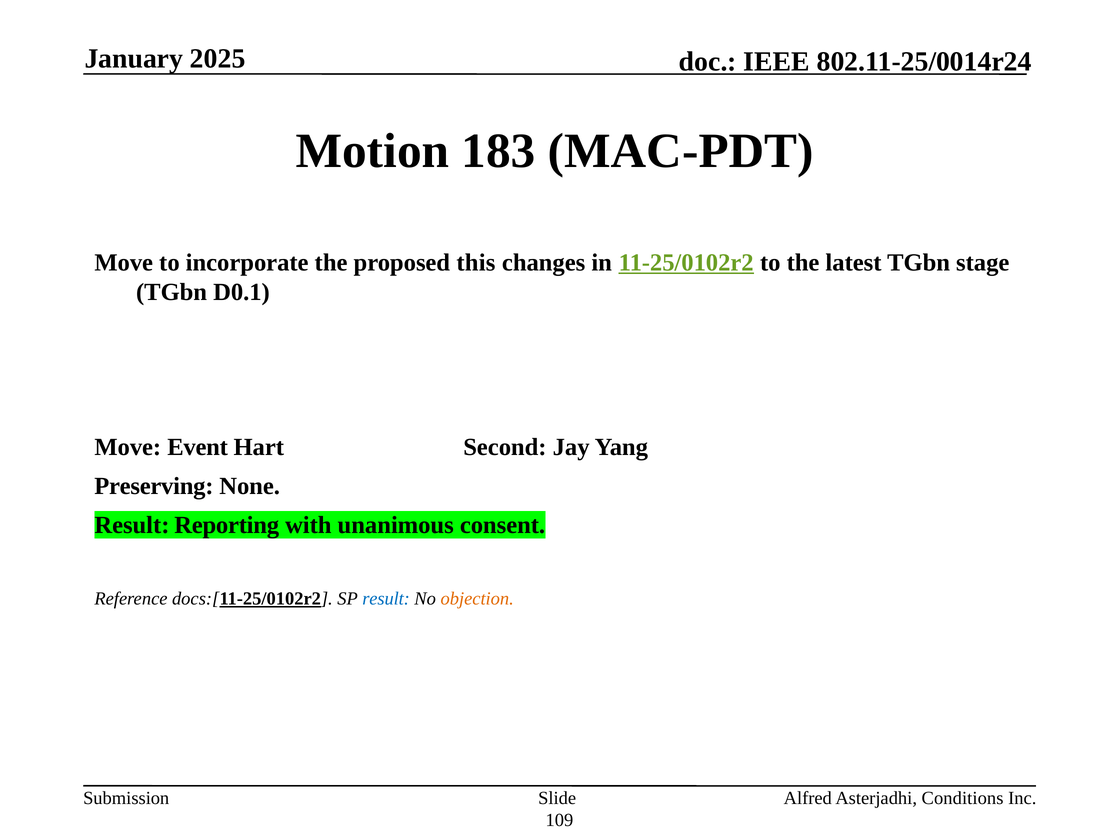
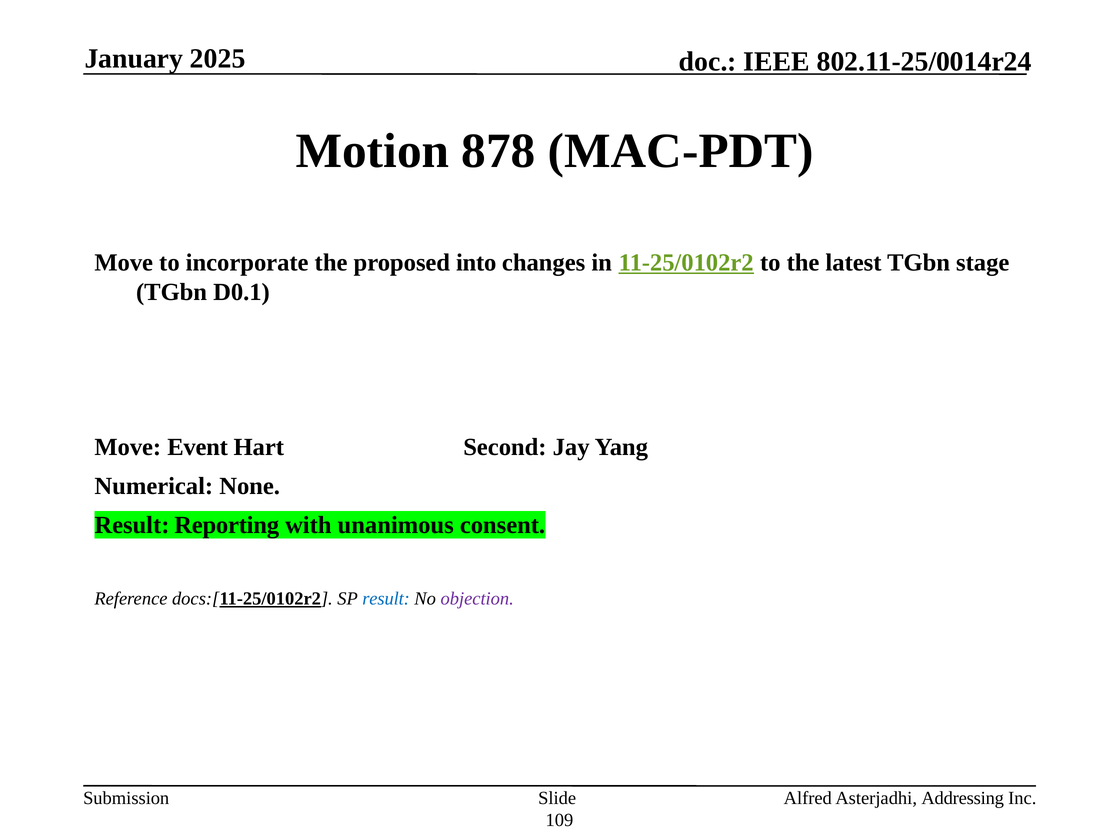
183: 183 -> 878 (498, 151)
this: this -> into (476, 263)
Preserving: Preserving -> Numerical (154, 486)
objection colour: orange -> purple (477, 599)
Conditions: Conditions -> Addressing (963, 798)
